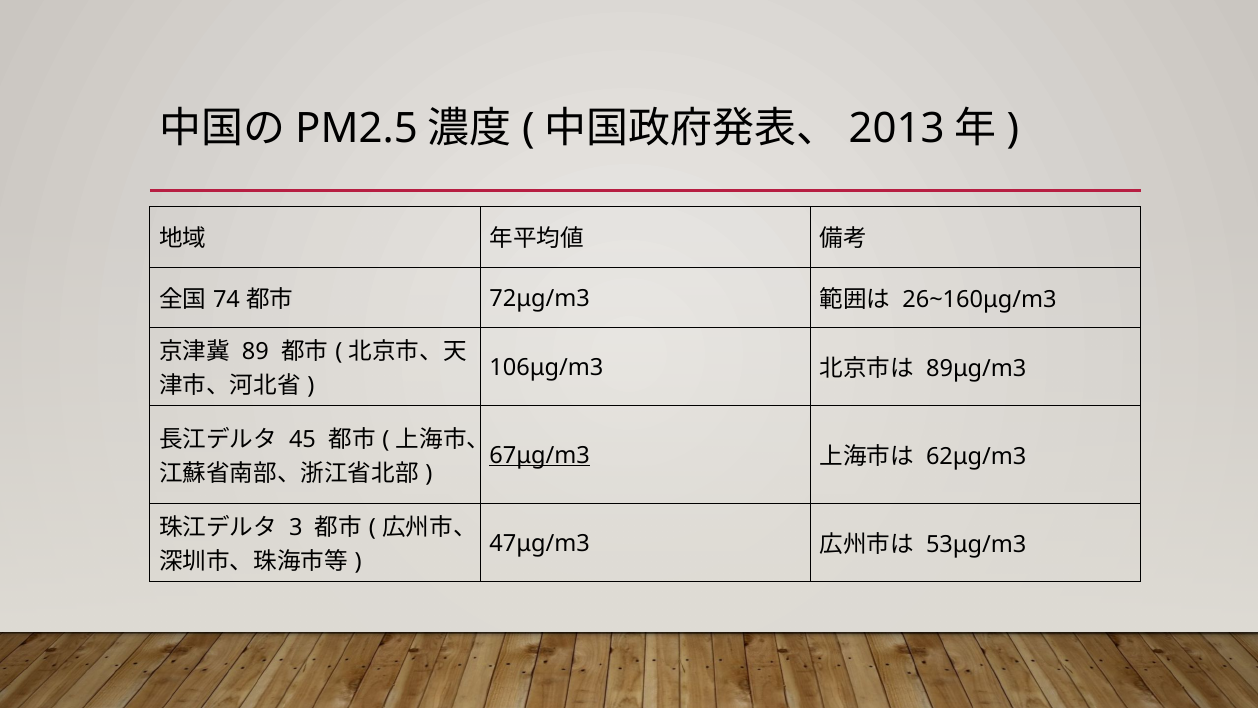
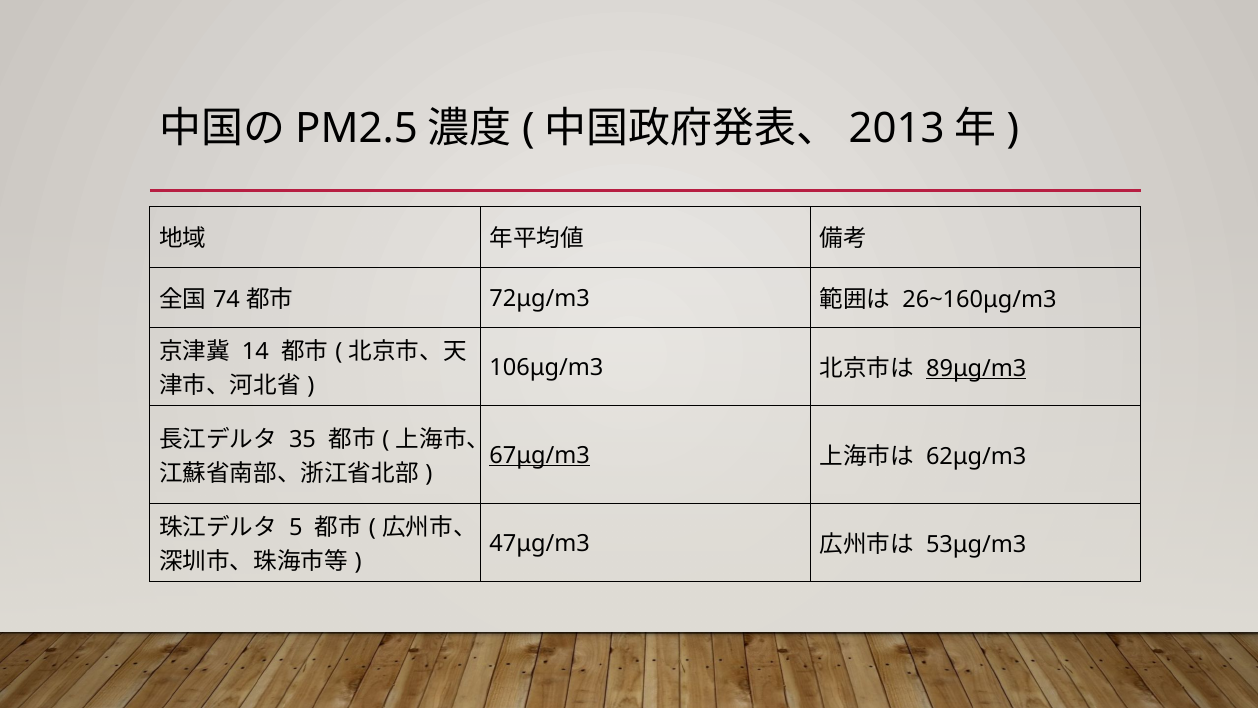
89: 89 -> 14 (255, 351)
89μg/m3 underline: none -> present (976, 368)
45: 45 -> 35 (303, 439)
3: 3 -> 5 (296, 527)
